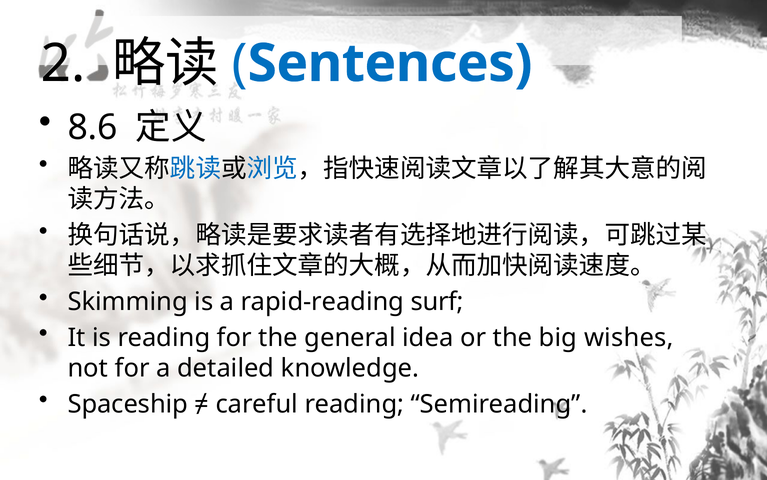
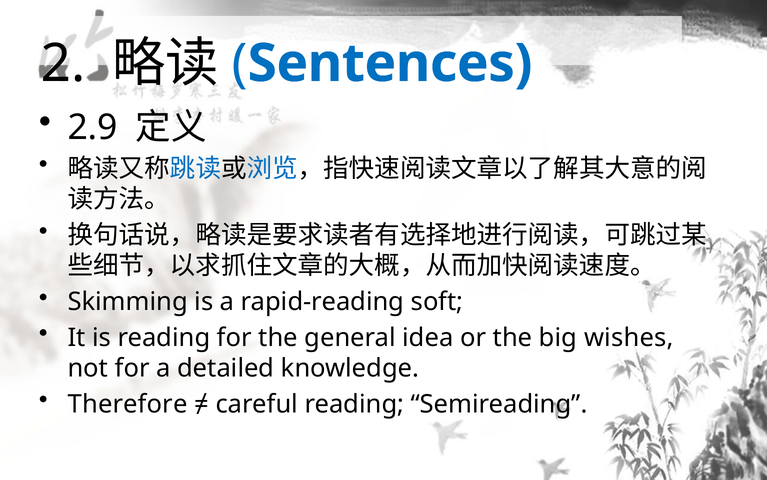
8.6: 8.6 -> 2.9 (93, 127)
surf: surf -> soft (437, 301)
Spaceship: Spaceship -> Therefore (128, 404)
